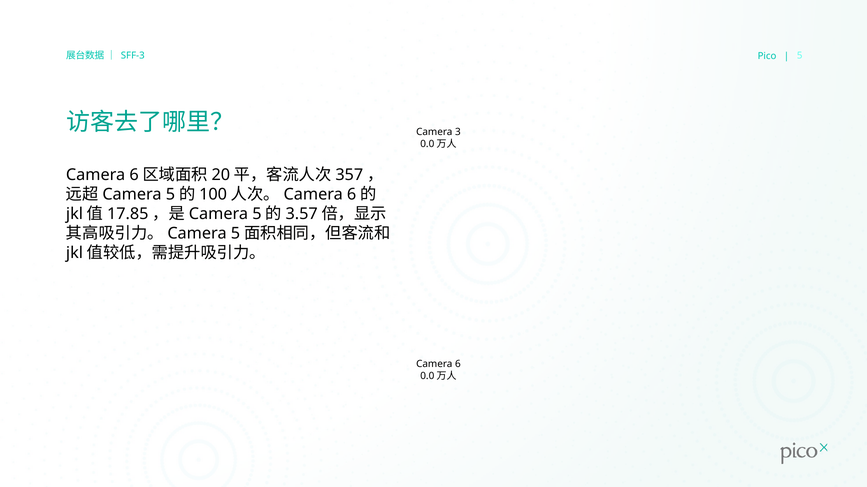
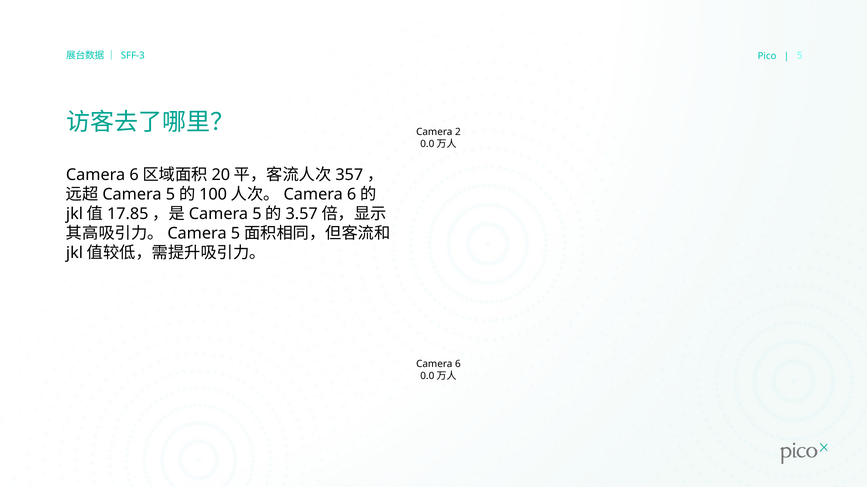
3: 3 -> 2 (458, 132)
